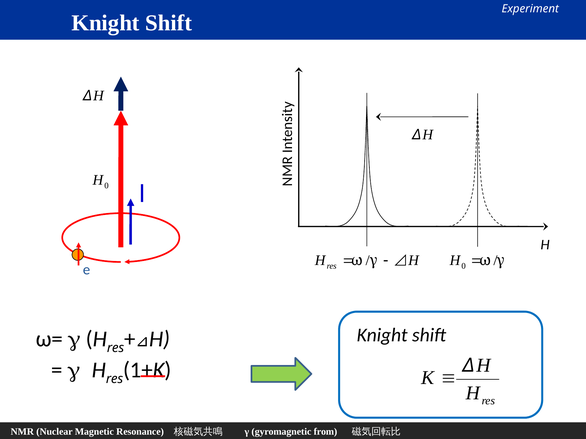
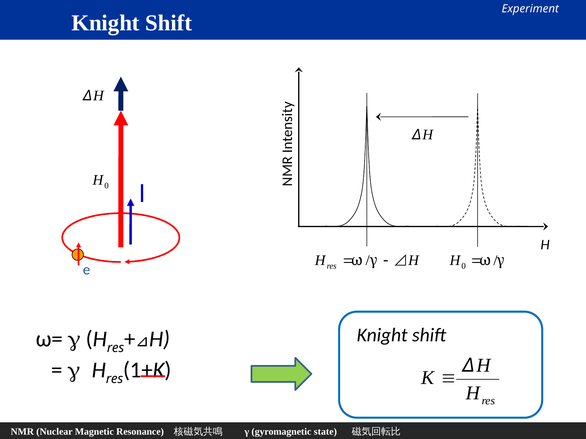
from: from -> state (325, 432)
